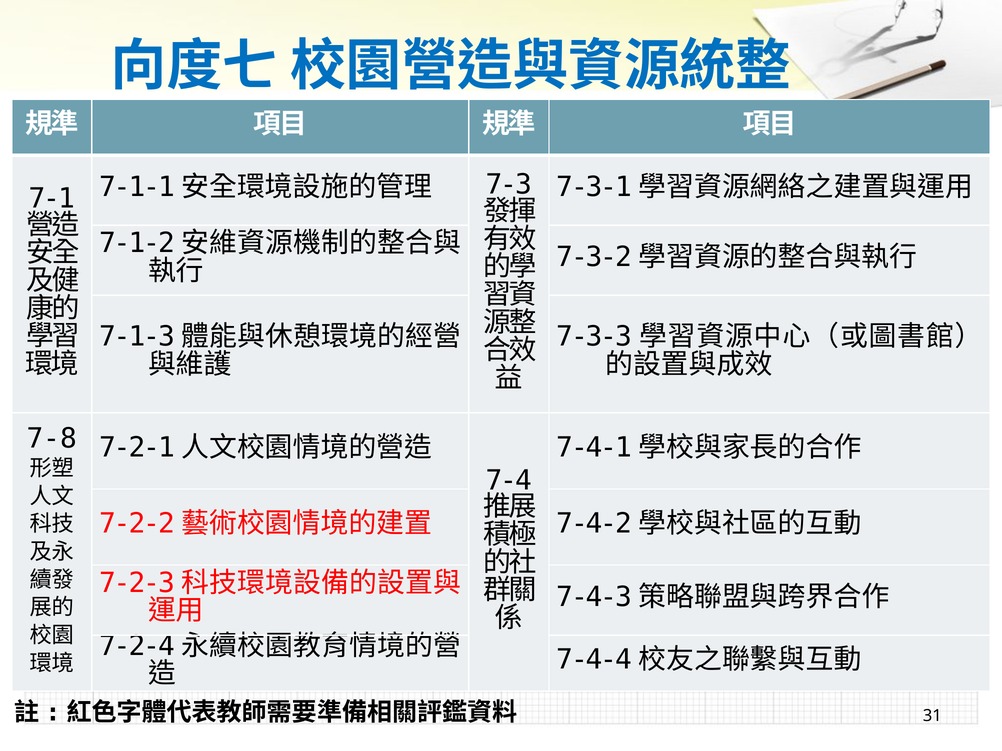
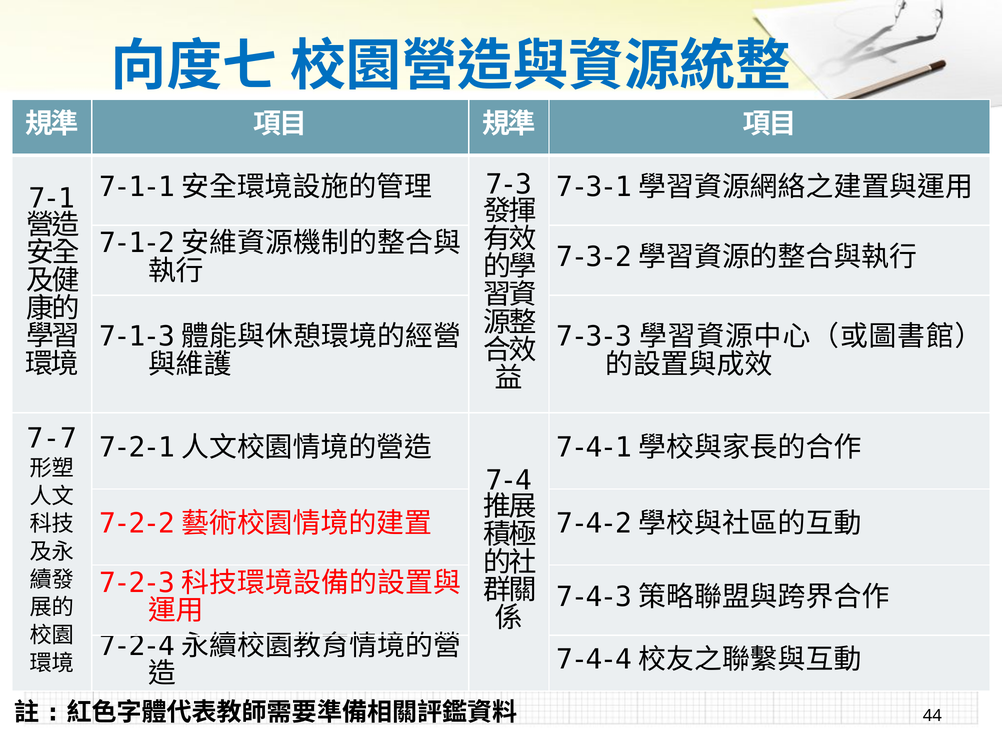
7-8: 7-8 -> 7-7 (52, 439)
31: 31 -> 44 (932, 716)
